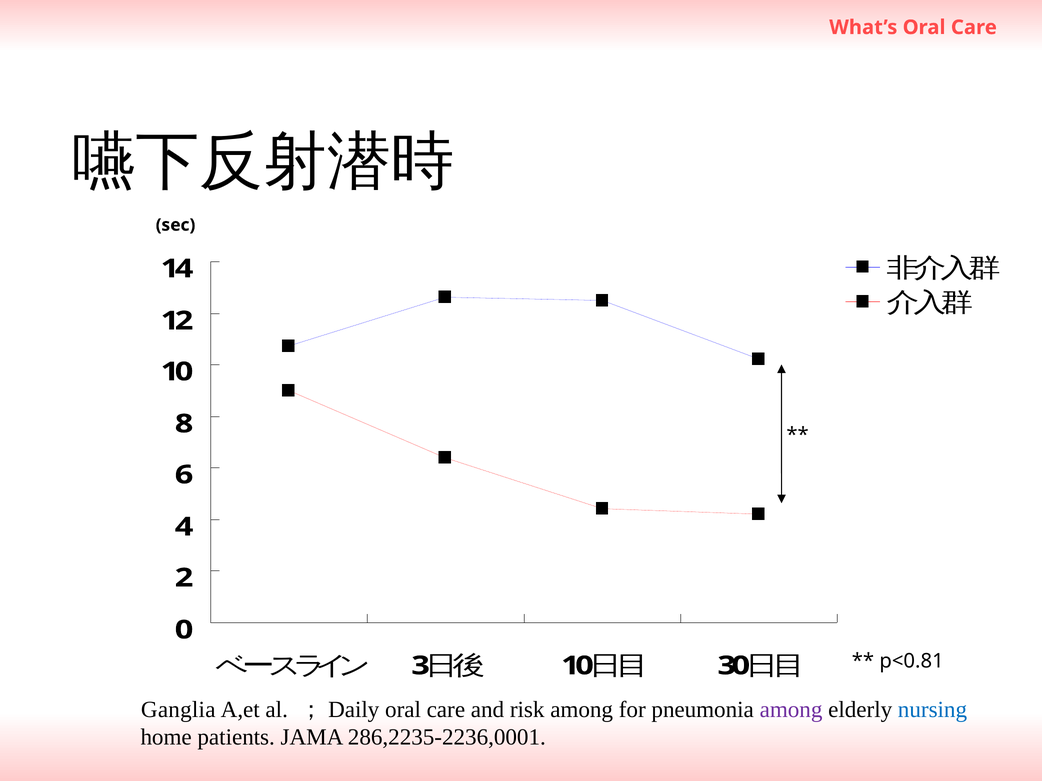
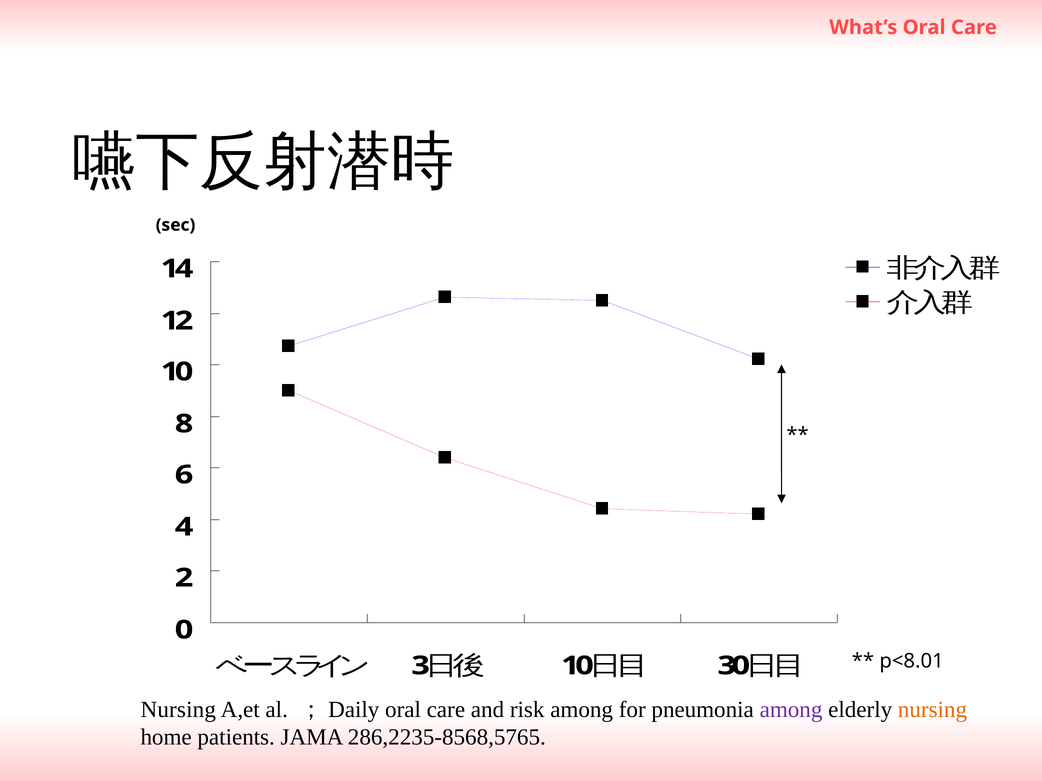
p<0.81: p<0.81 -> p<8.01 (912, 661)
Ganglia: Ganglia -> Nursing (178, 710)
nursing colour: blue -> orange (932, 710)
286,2235-2236,0001: 286,2235-2236,0001 -> 286,2235-8568,5765 (447, 738)
